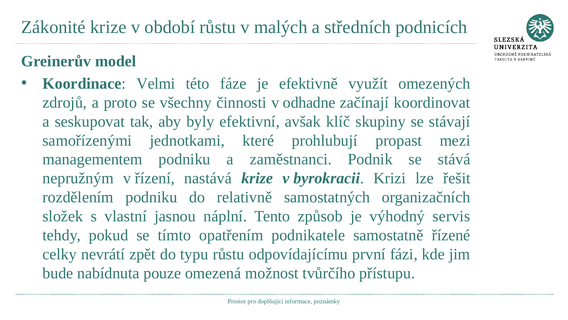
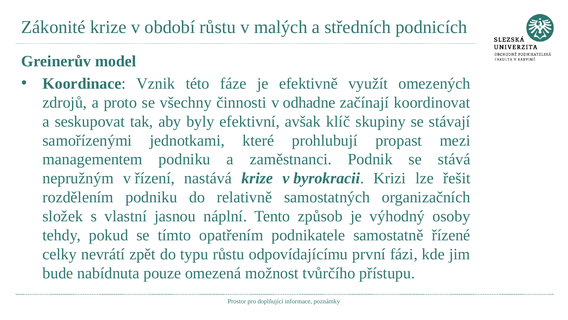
Velmi: Velmi -> Vznik (156, 83)
servis: servis -> osoby (451, 216)
